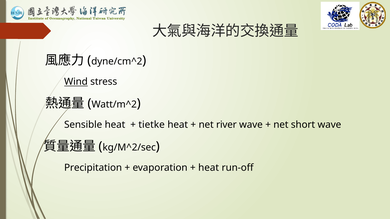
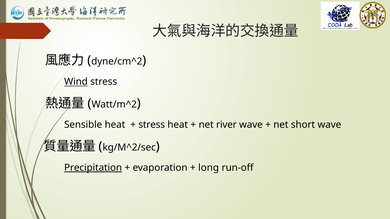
tietke: tietke -> stress (152, 125)
Precipitation underline: none -> present (93, 168)
heat: heat -> long (209, 168)
